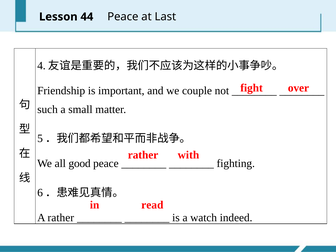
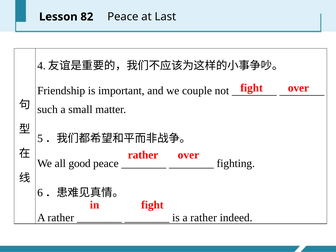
44: 44 -> 82 (87, 17)
rather with: with -> over (188, 155)
in read: read -> fight (152, 205)
is a watch: watch -> rather (204, 218)
